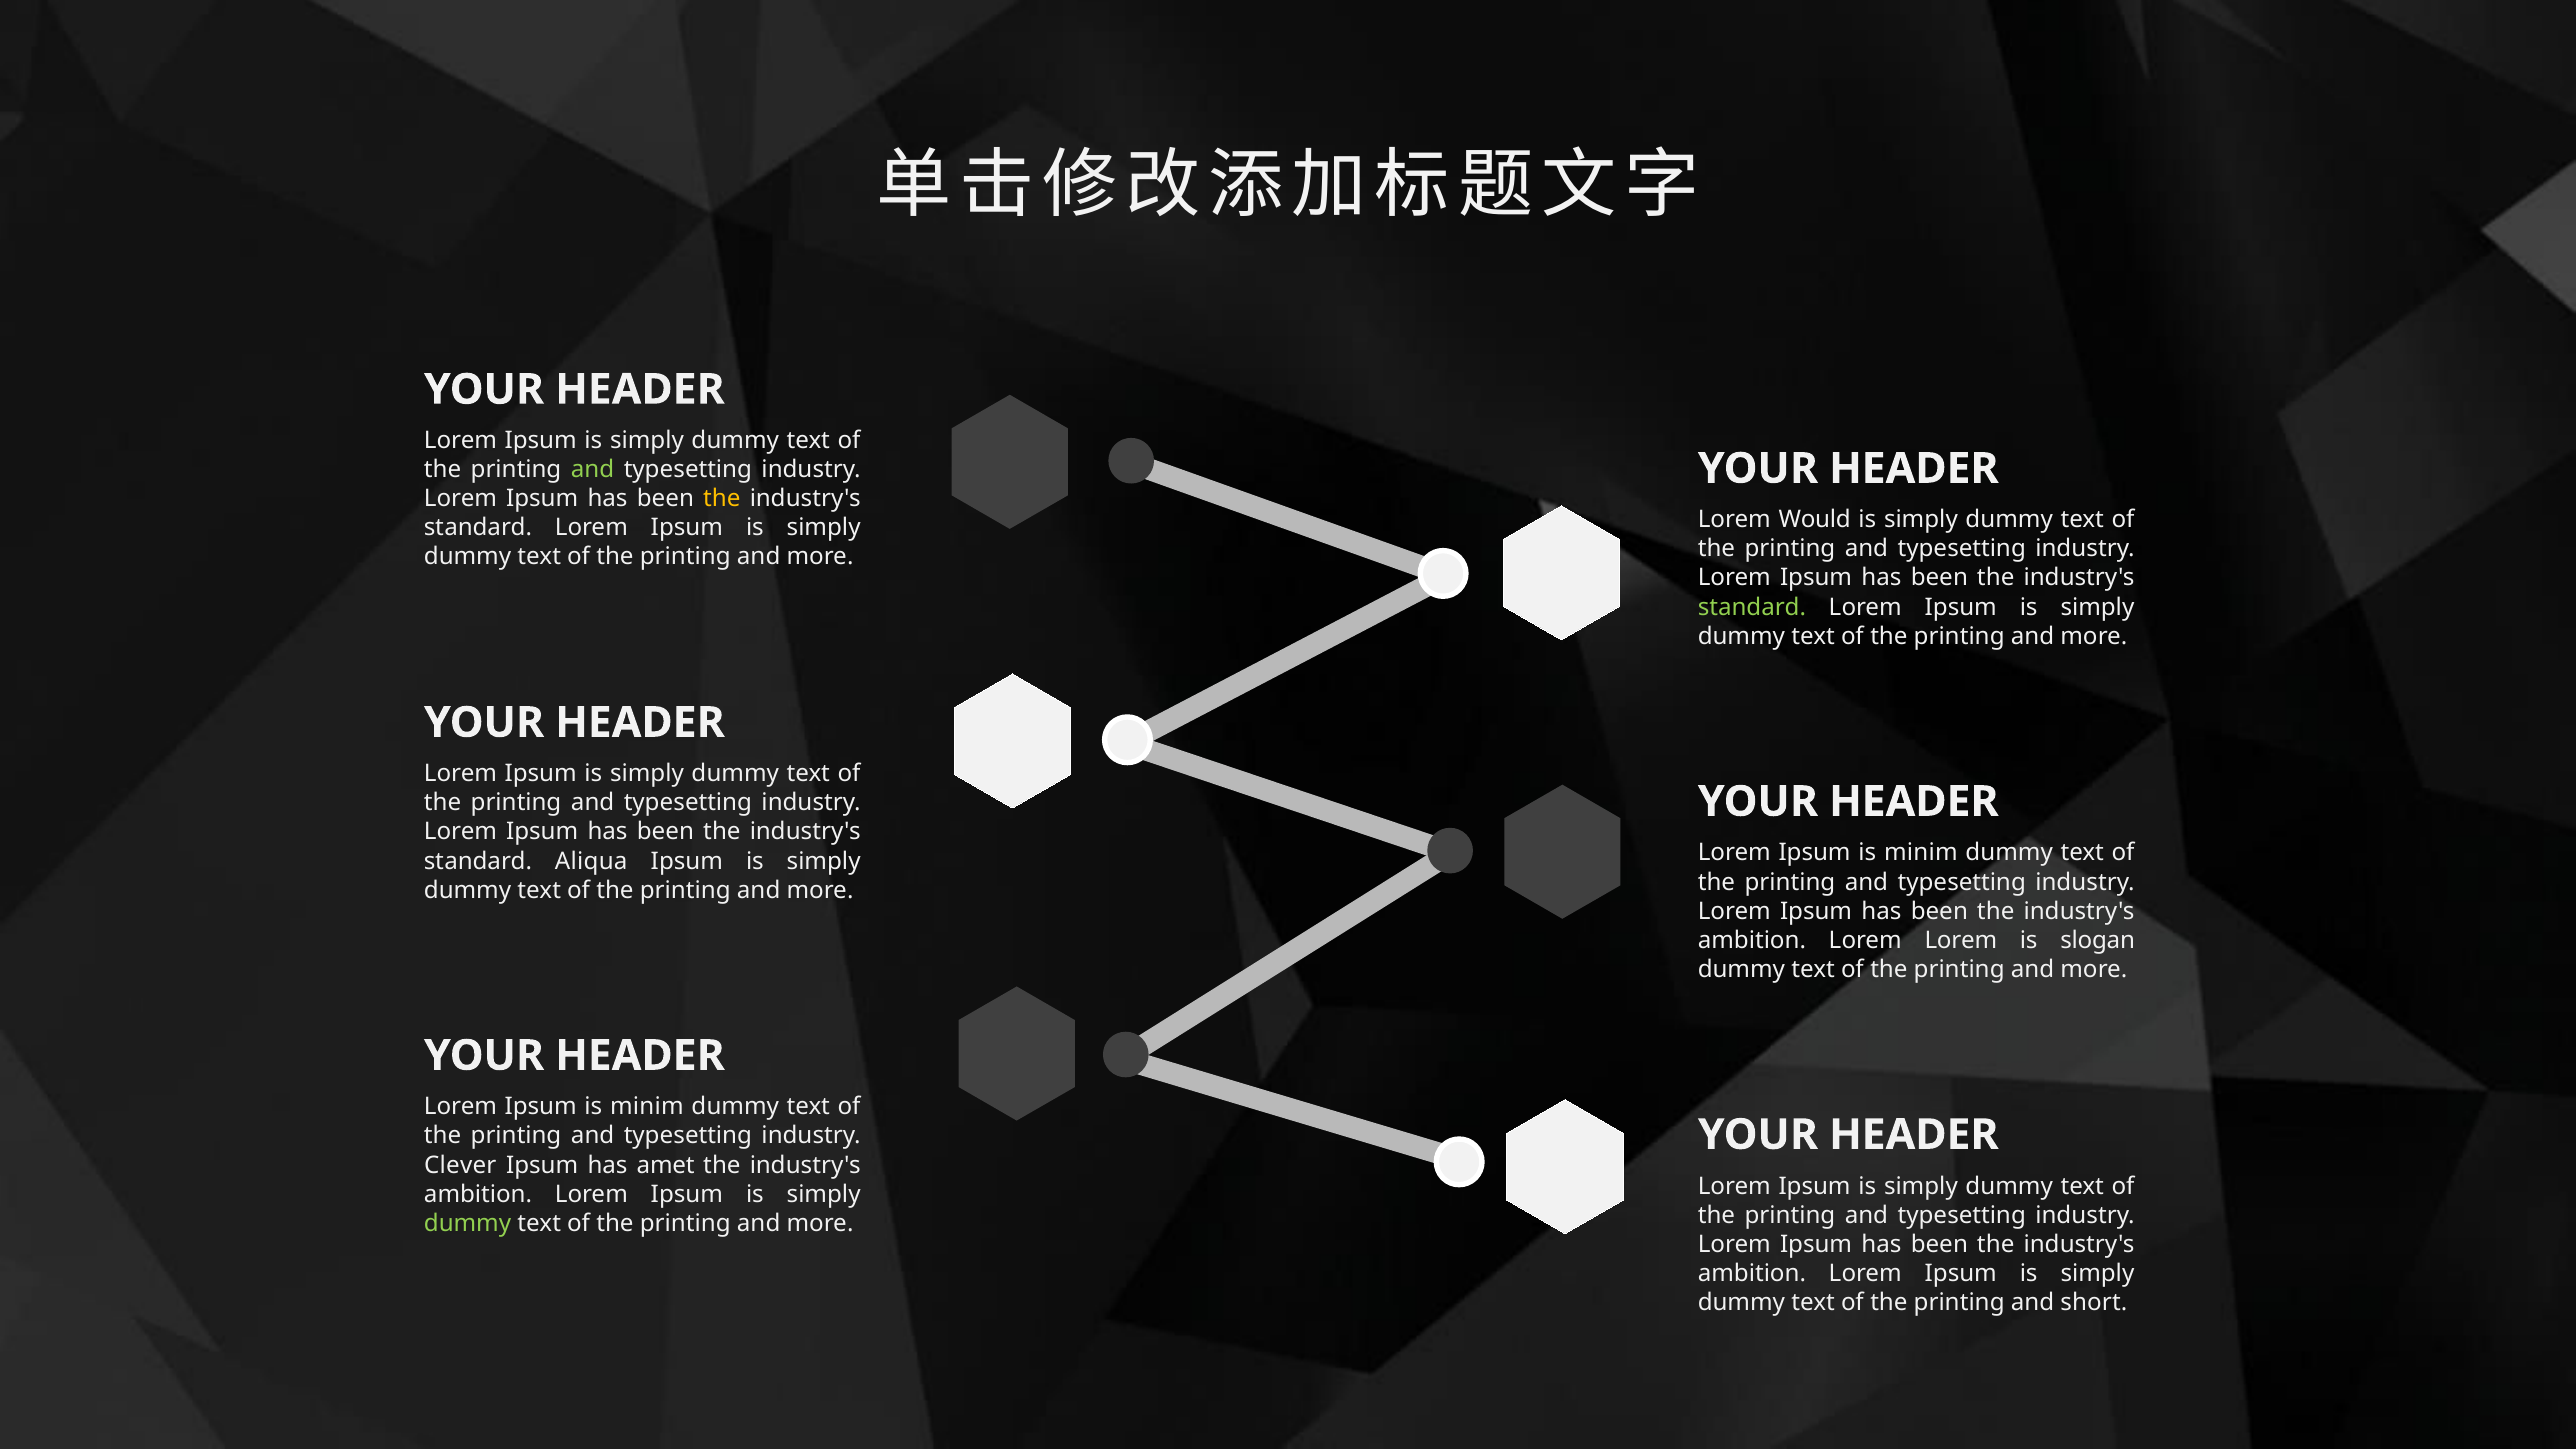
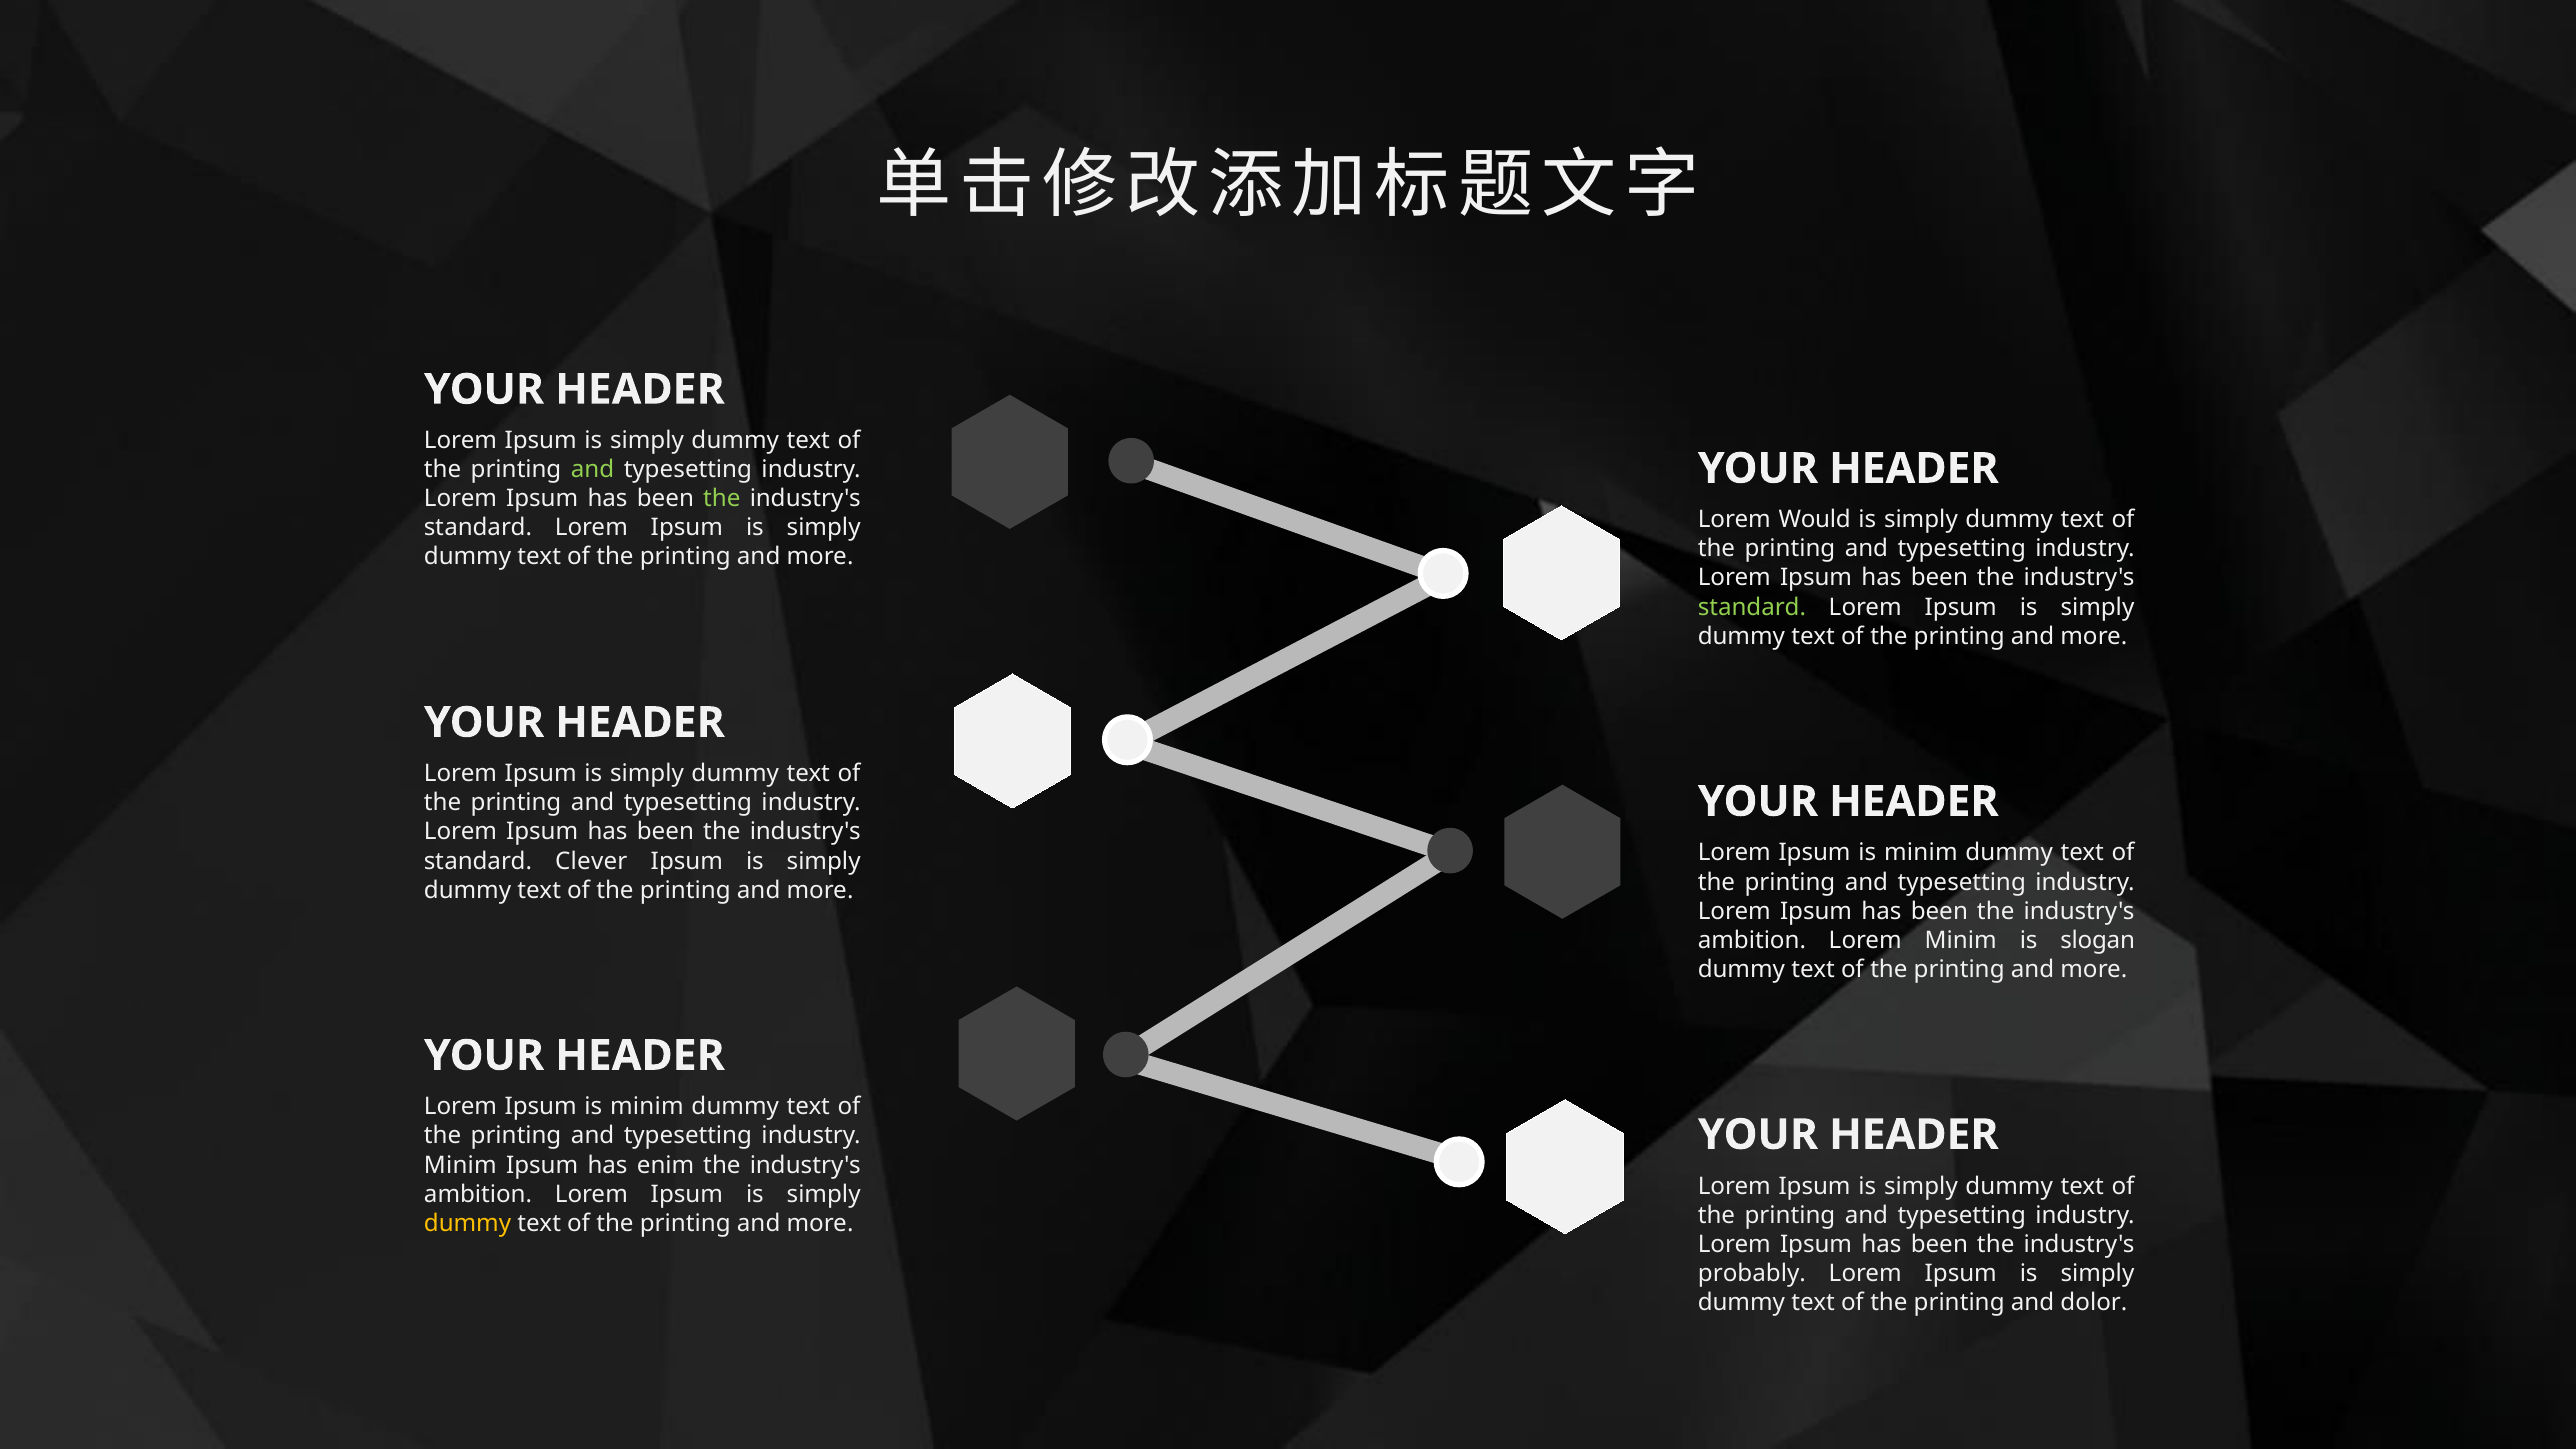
the colour: yellow -> light green (722, 499)
Aliqua: Aliqua -> Clever (591, 861)
Lorem Lorem: Lorem -> Minim (1961, 940)
Clever: Clever -> Minim (460, 1165)
amet: amet -> enim (666, 1165)
dummy colour: light green -> yellow (468, 1223)
ambition: ambition -> probably (1752, 1273)
short: short -> dolor (2094, 1302)
